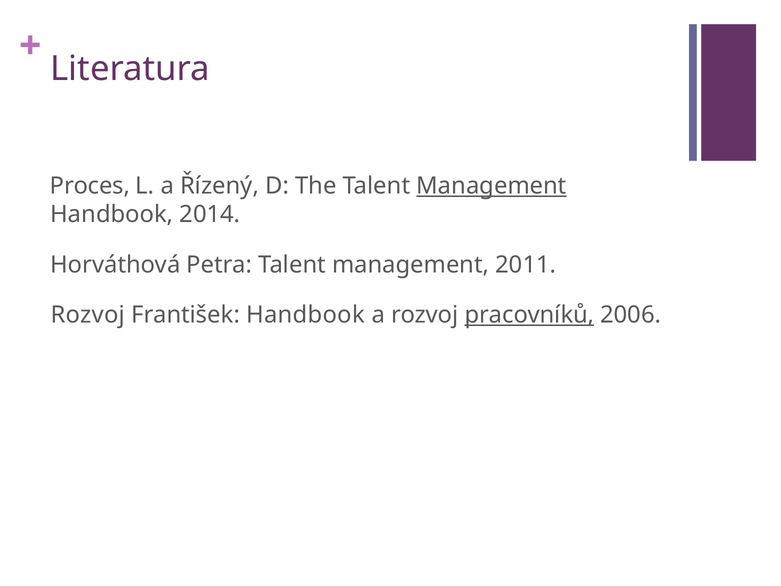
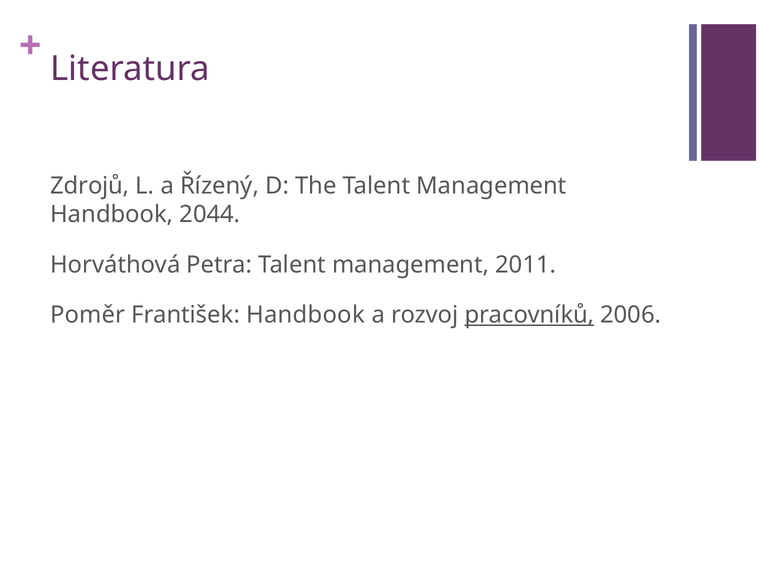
Proces: Proces -> Zdrojů (90, 186)
Management underline: present -> none (491, 186)
2014: 2014 -> 2044 (210, 214)
Rozvoj: Rozvoj -> Poměr (88, 315)
